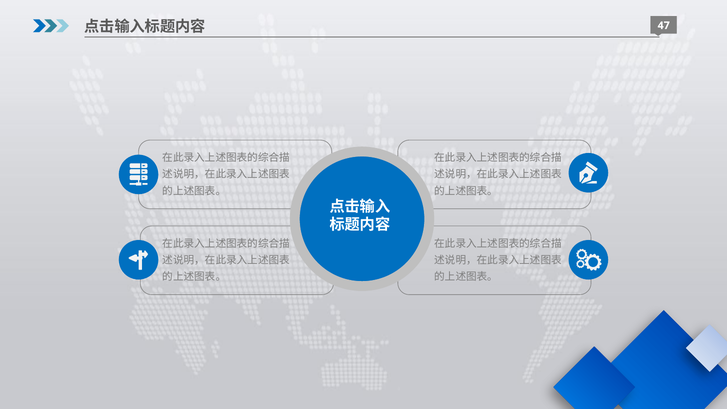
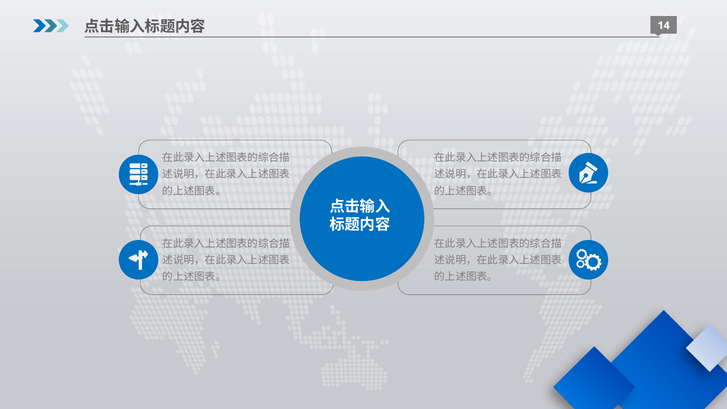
47: 47 -> 14 (664, 25)
